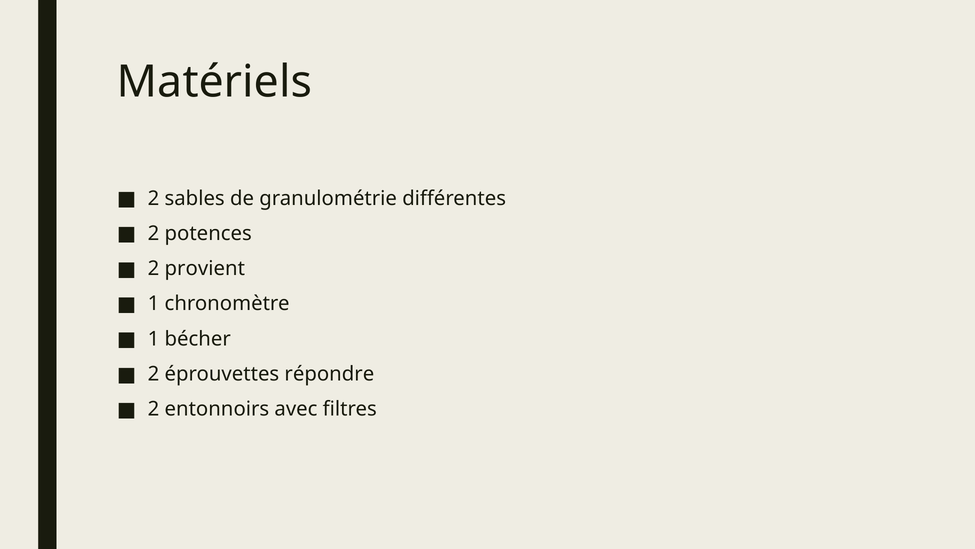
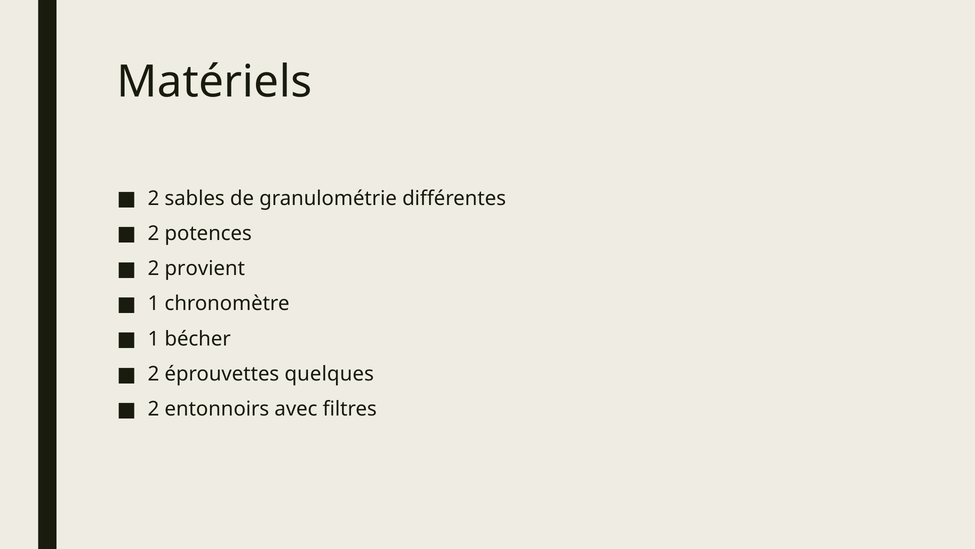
répondre: répondre -> quelques (329, 374)
